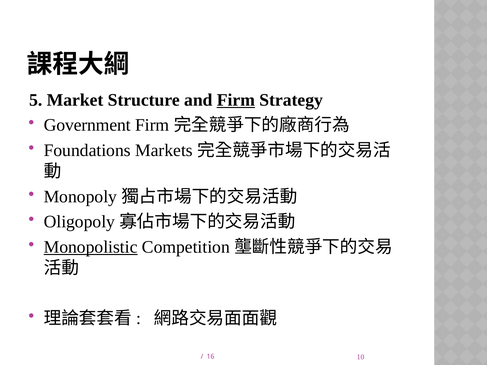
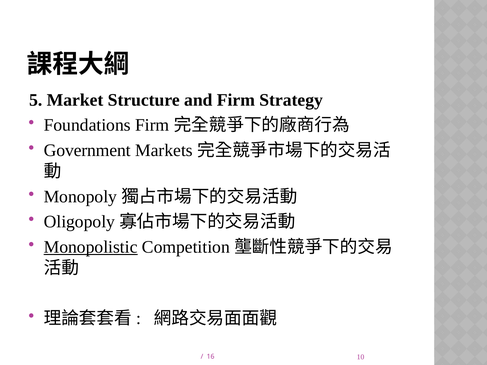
Firm underline: present -> none (236, 100)
Government: Government -> Foundations (87, 125)
Foundations: Foundations -> Government (87, 150)
